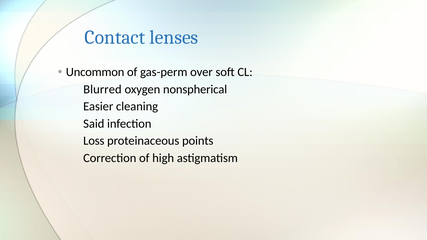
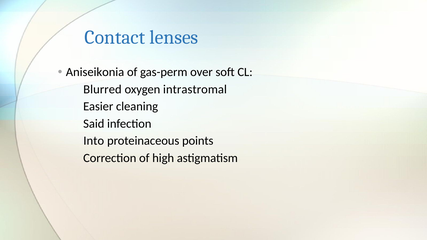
Uncommon: Uncommon -> Aniseikonia (95, 72)
nonspherical: nonspherical -> intrastromal (195, 89)
Loss: Loss -> Into (94, 141)
